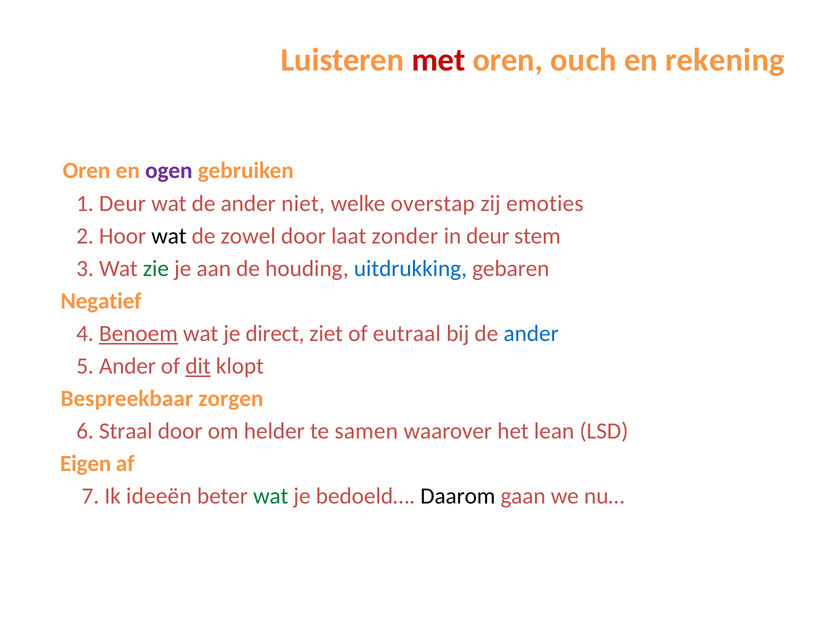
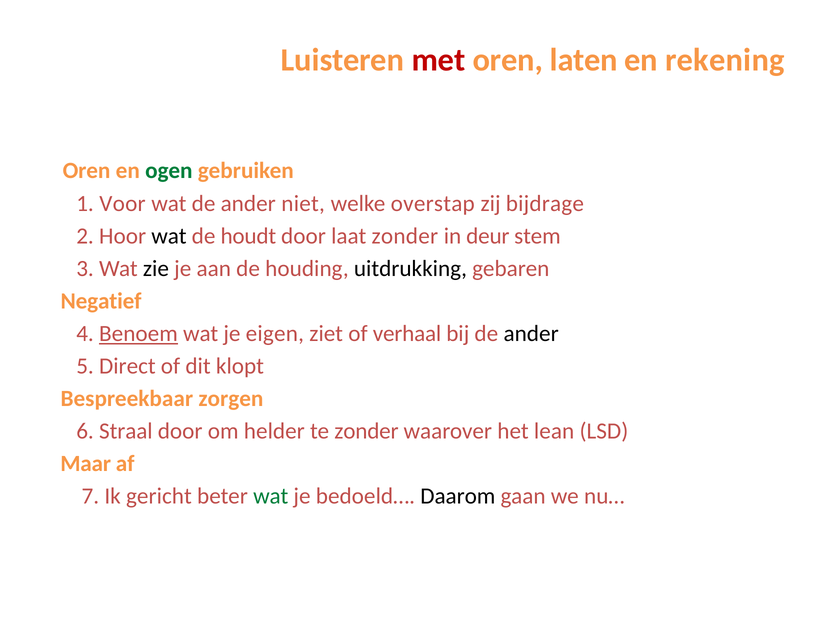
ouch: ouch -> laten (584, 60)
ogen colour: purple -> green (169, 170)
1 Deur: Deur -> Voor (122, 204)
emoties: emoties -> bijdrage (545, 204)
zowel: zowel -> houdt (248, 236)
zie colour: green -> black (156, 269)
uitdrukking colour: blue -> black (410, 269)
direct: direct -> eigen (275, 334)
eutraal: eutraal -> verhaal (407, 334)
ander colour: blue -> black (531, 334)
5 Ander: Ander -> Direct (127, 366)
dit underline: present -> none (198, 366)
te samen: samen -> zonder (366, 431)
Eigen: Eigen -> Maar (86, 464)
ideeën: ideeën -> gericht (159, 496)
